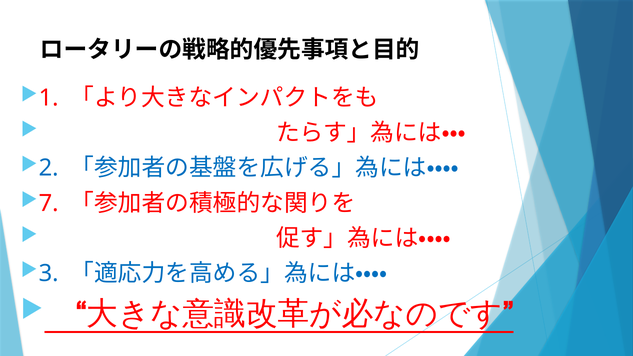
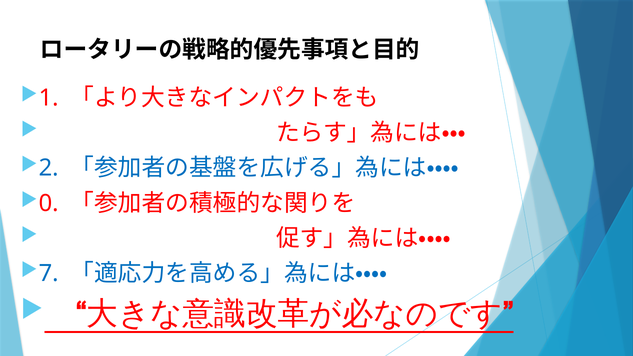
7: 7 -> 0 (49, 203)
3: 3 -> 7 (49, 273)
